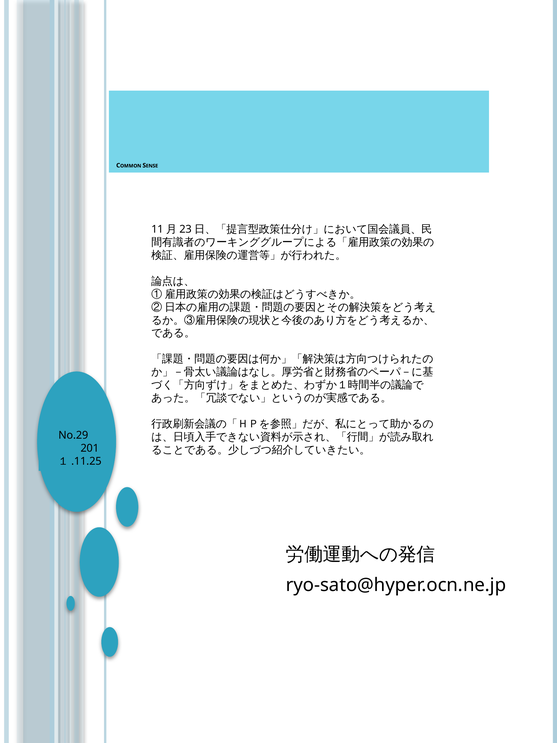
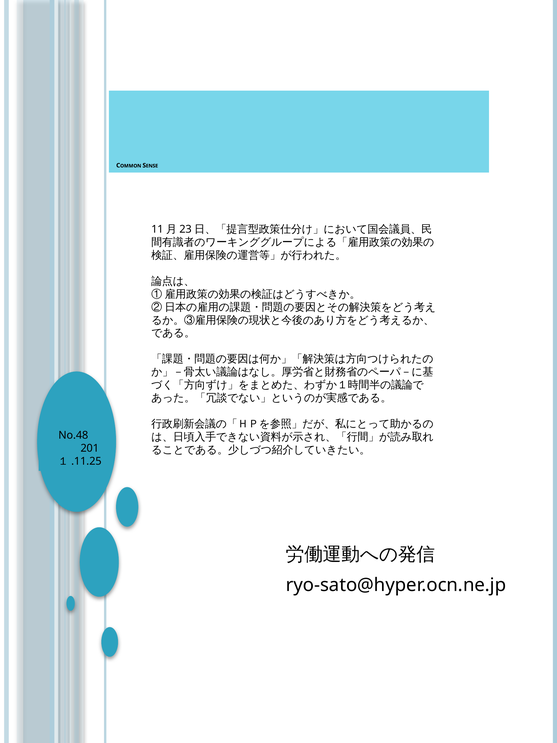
No.29: No.29 -> No.48 (73, 435)
